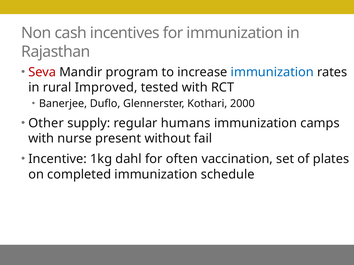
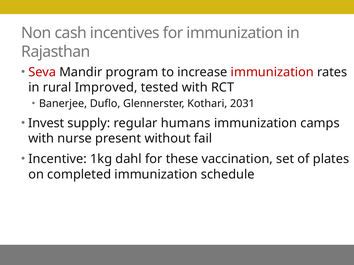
immunization colour: blue -> red (272, 72)
2000: 2000 -> 2031 (242, 104)
Other: Other -> Invest (46, 123)
often: often -> these (182, 159)
